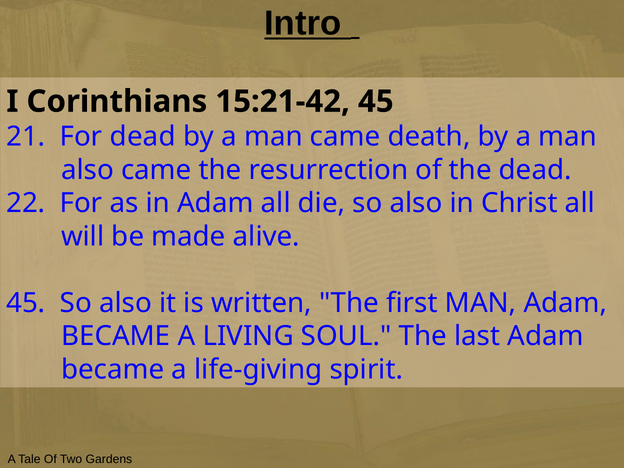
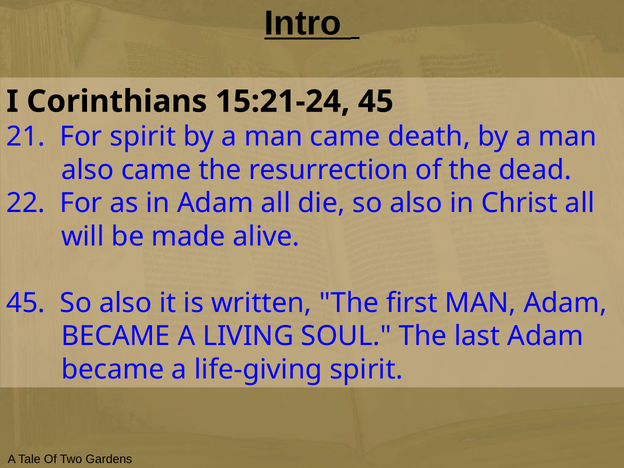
15:21-42: 15:21-42 -> 15:21-24 (283, 101)
For dead: dead -> spirit (143, 137)
